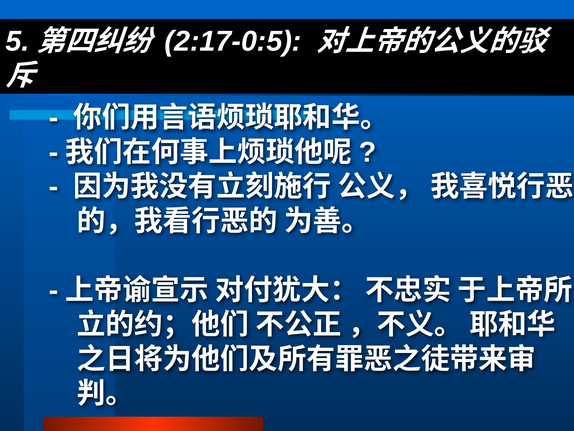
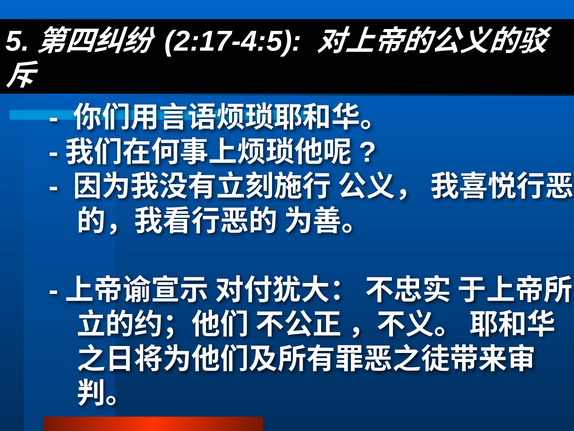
2:17-0:5: 2:17-0:5 -> 2:17-4:5 (233, 41)
